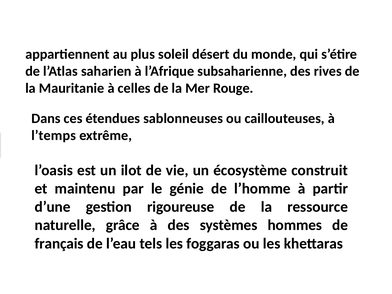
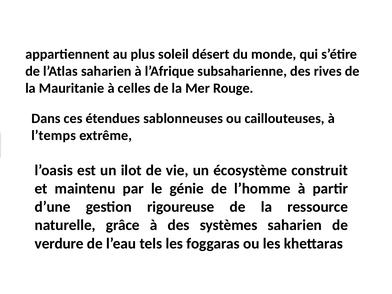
systèmes hommes: hommes -> saharien (295, 225)
français: français -> verdure (59, 244)
